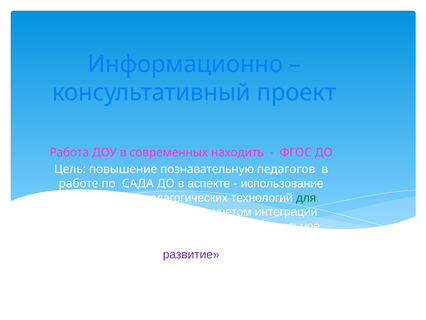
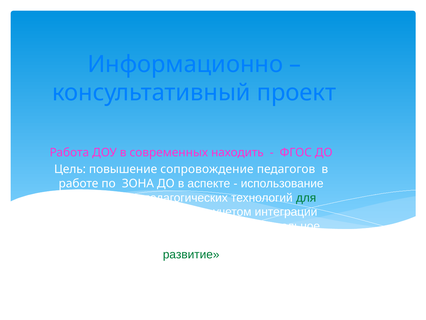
познавательную: познавательную -> сопровождение (207, 169)
САДА: САДА -> ЗОНА (138, 183)
развитие colour: purple -> green (191, 254)
